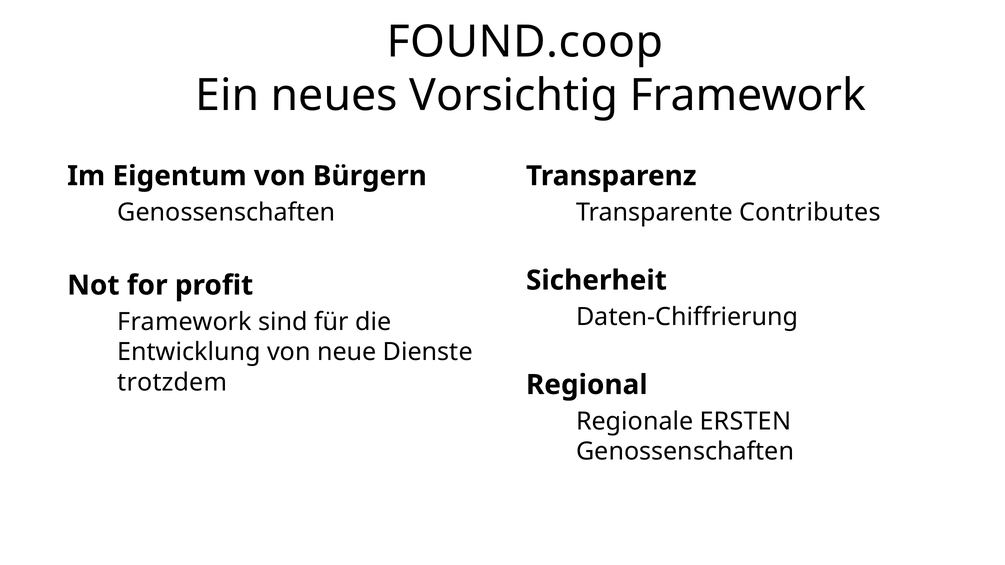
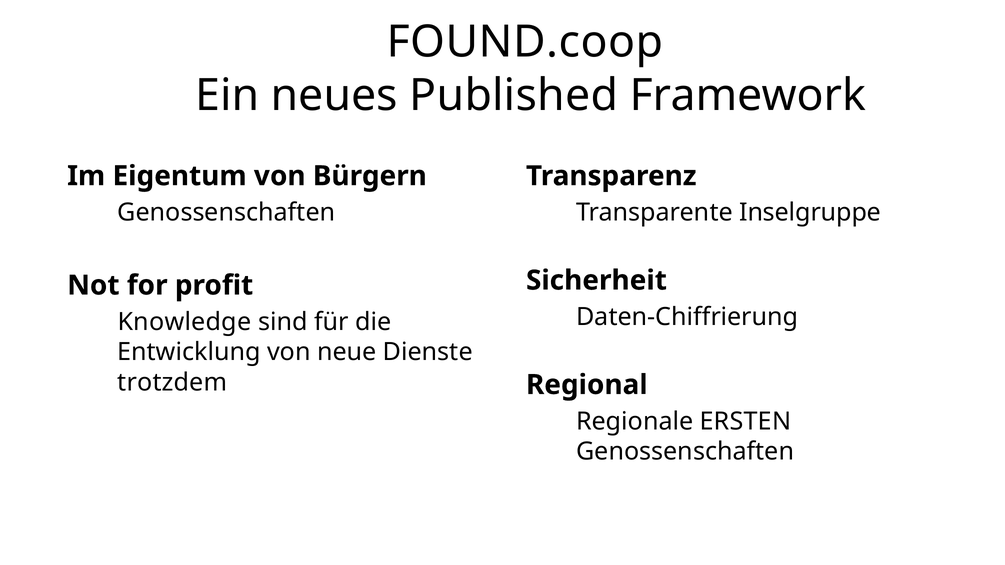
Vorsichtig: Vorsichtig -> Published (514, 96)
Contributes: Contributes -> Inselgruppe (810, 213)
Framework: Framework -> Knowledge (184, 322)
